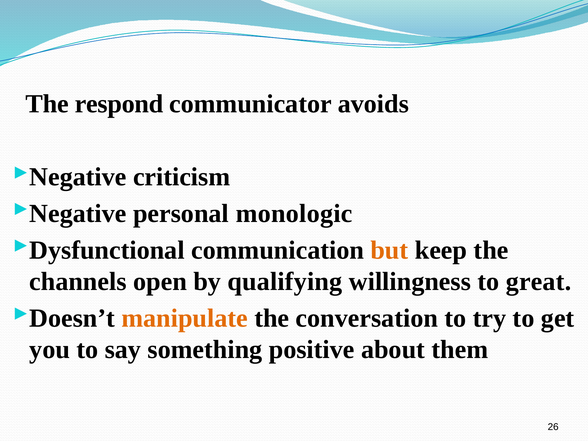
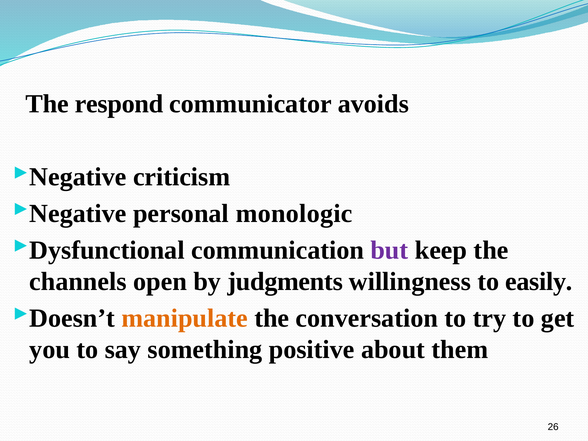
but colour: orange -> purple (389, 250)
qualifying: qualifying -> judgments (285, 282)
great: great -> easily (539, 282)
